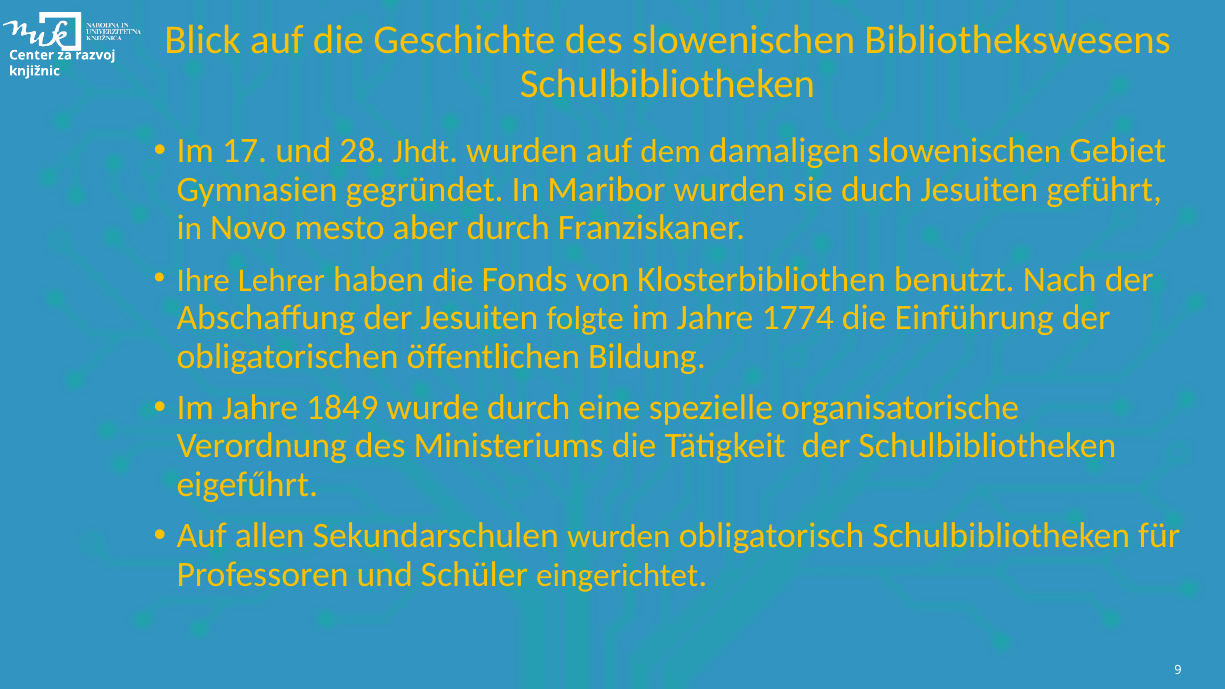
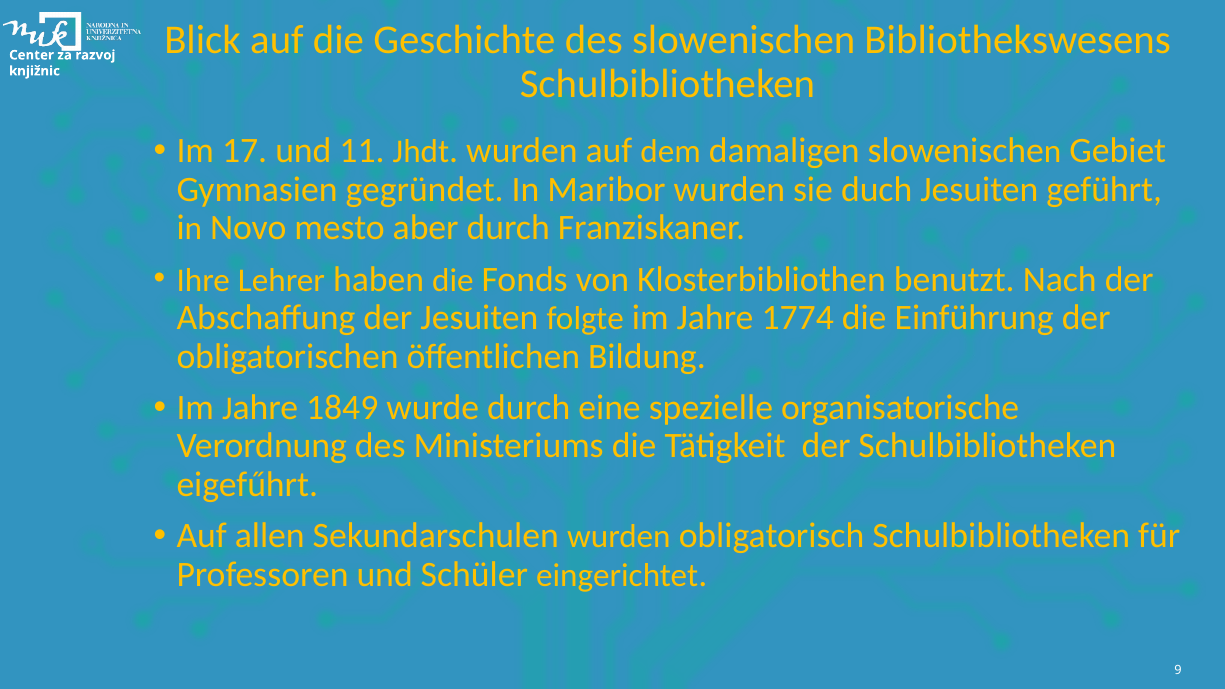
28: 28 -> 11 (362, 151)
